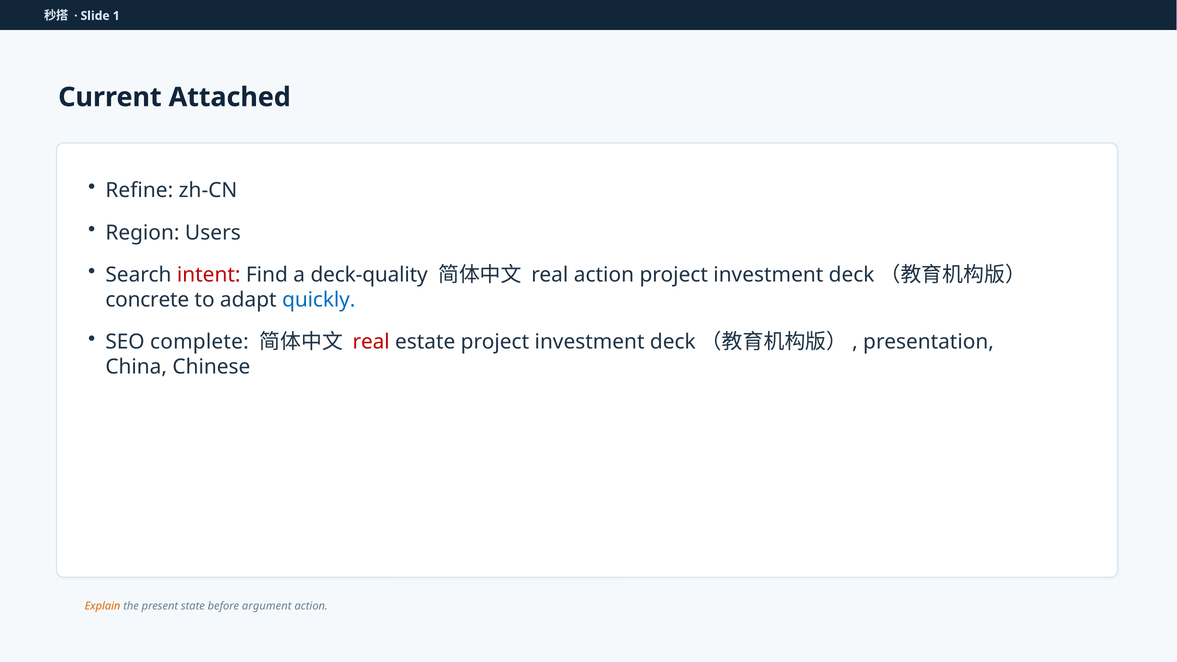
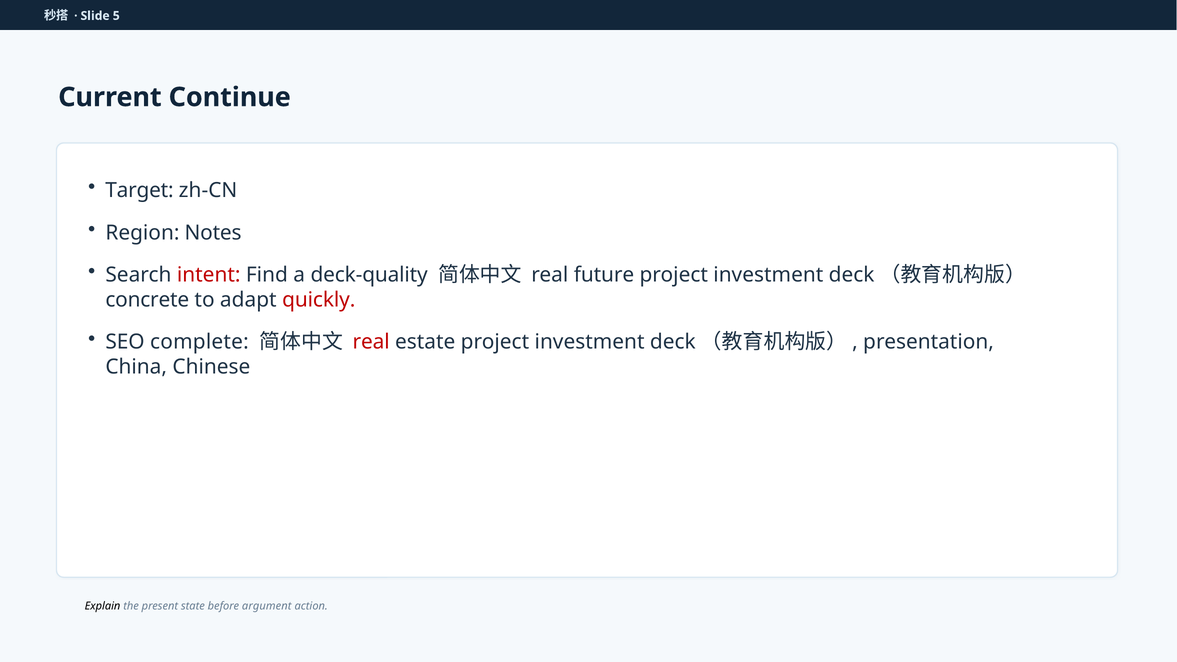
1: 1 -> 5 (116, 16)
Attached: Attached -> Continue (230, 97)
Refine: Refine -> Target (139, 190)
Users: Users -> Notes (213, 233)
real action: action -> future (604, 275)
quickly colour: blue -> red (319, 300)
Explain colour: orange -> black (103, 606)
